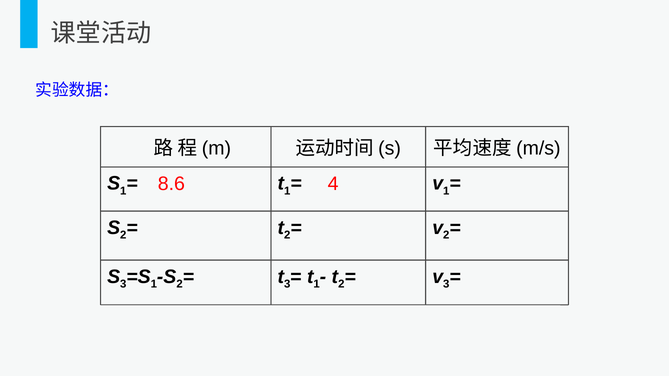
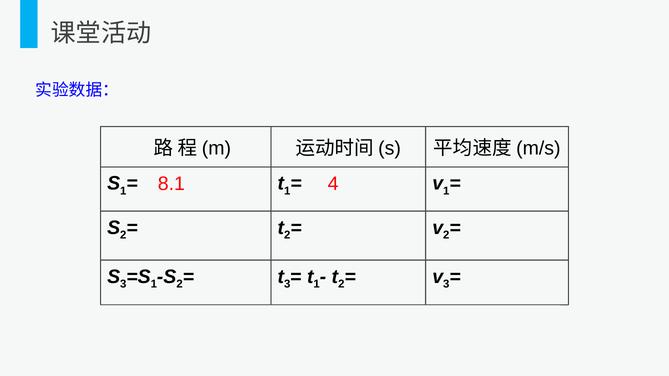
8.6: 8.6 -> 8.1 (171, 184)
